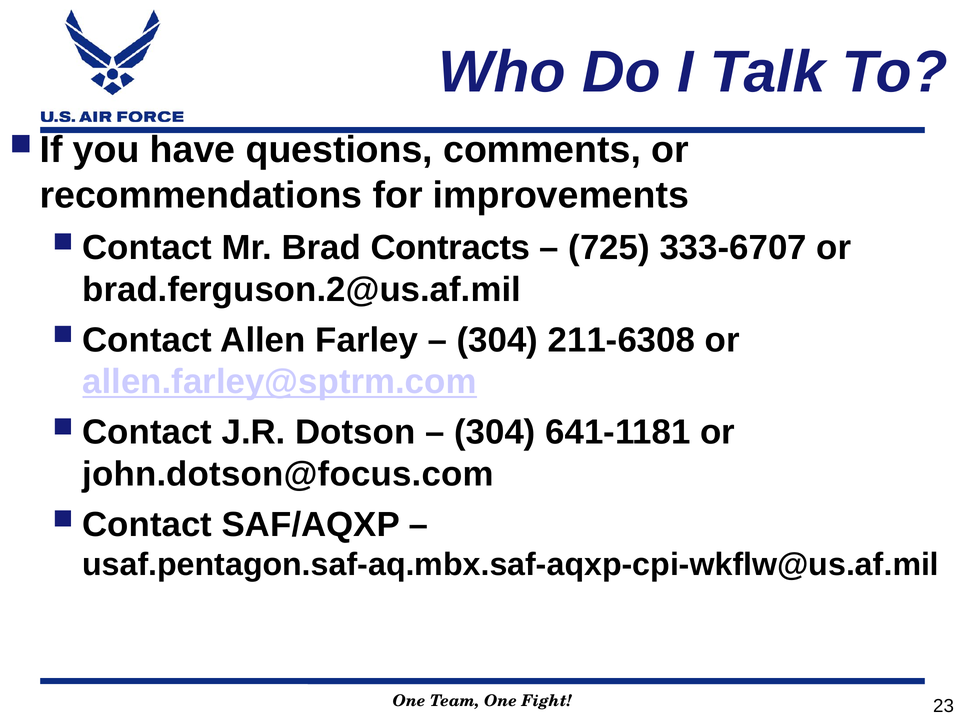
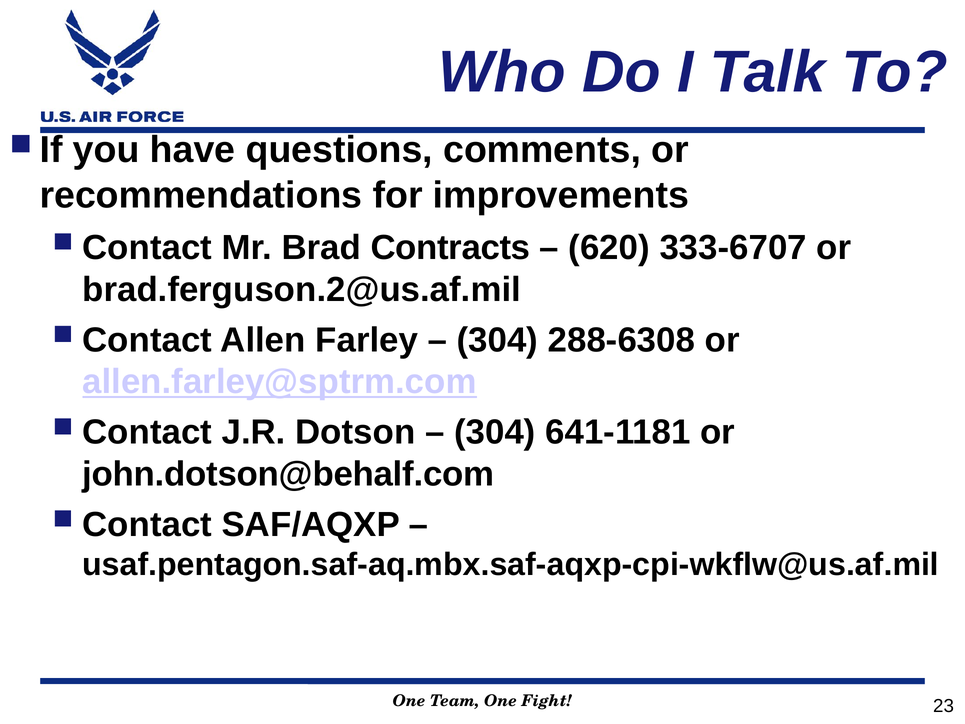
725: 725 -> 620 (609, 248)
211-6308: 211-6308 -> 288-6308 (621, 340)
john.dotson@focus.com: john.dotson@focus.com -> john.dotson@behalf.com (288, 474)
